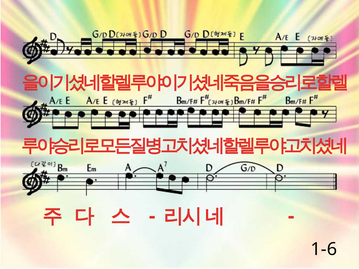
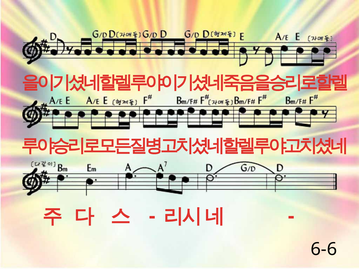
1-6: 1-6 -> 6-6 (324, 249)
